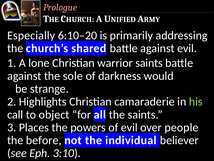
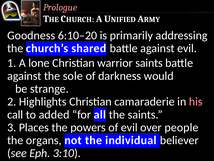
Especially: Especially -> Goodness (31, 35)
his colour: light green -> pink (196, 101)
object: object -> added (54, 114)
before: before -> organs (44, 140)
